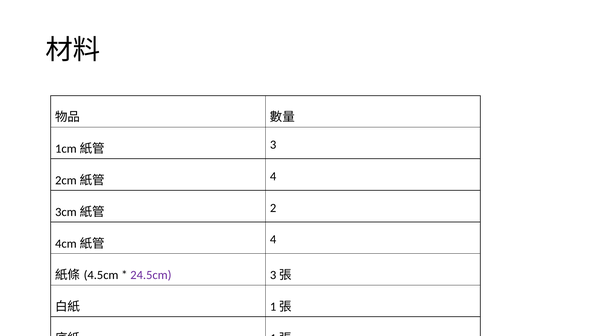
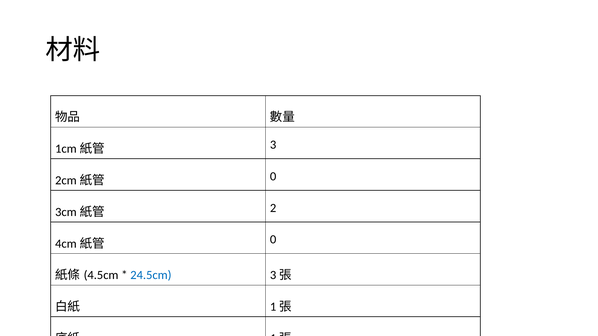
4: 4 -> 0 (273, 177)
4: 4 -> 0 (273, 240)
24.5cm colour: purple -> blue (151, 275)
